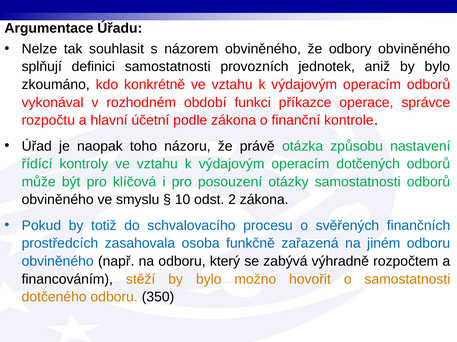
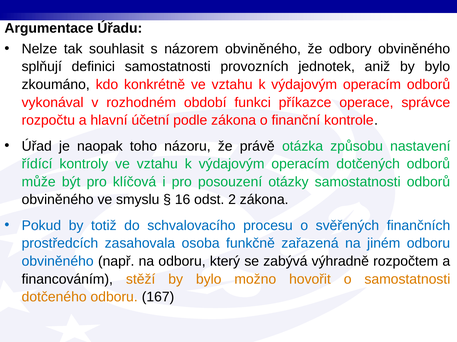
10: 10 -> 16 (183, 200)
350: 350 -> 167 (158, 298)
